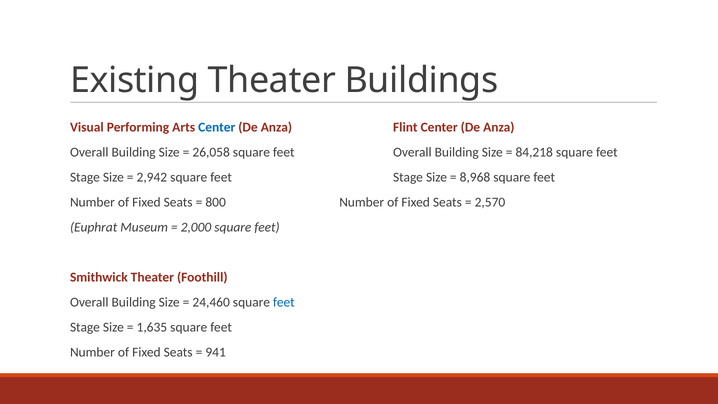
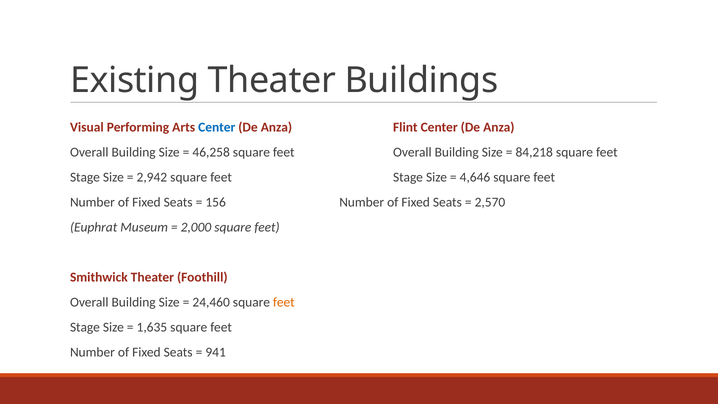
26,058: 26,058 -> 46,258 (211, 152)
8,968: 8,968 -> 4,646 (475, 177)
800: 800 -> 156 (216, 202)
feet colour: blue -> orange (284, 302)
